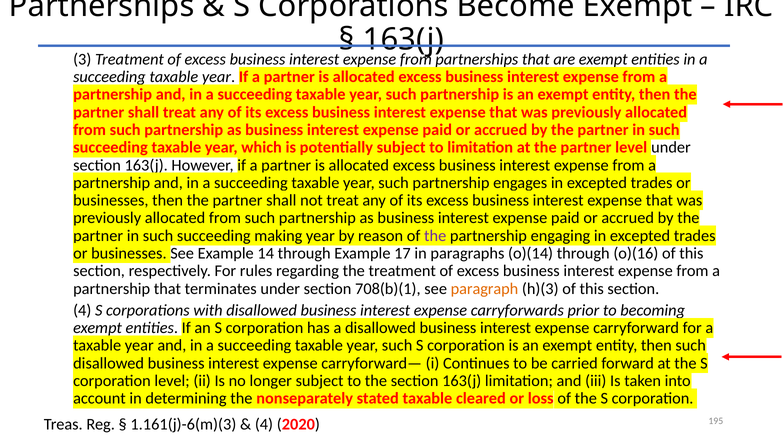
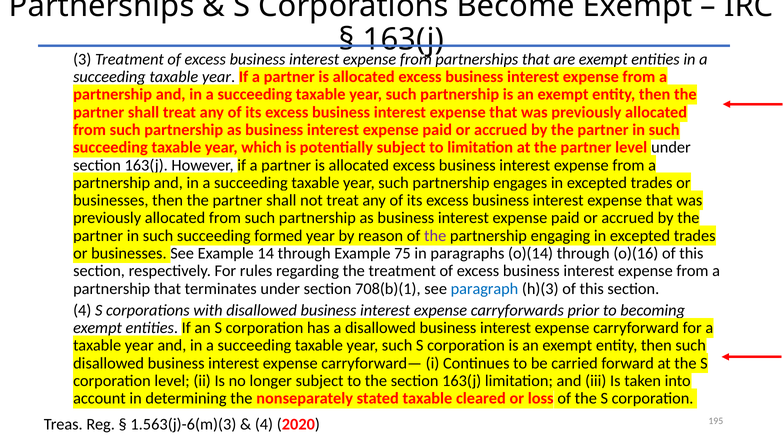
making: making -> formed (278, 235)
17: 17 -> 75 (402, 253)
paragraph colour: orange -> blue (484, 288)
1.161(j)-6(m)(3: 1.161(j)-6(m)(3 -> 1.563(j)-6(m)(3 (183, 424)
